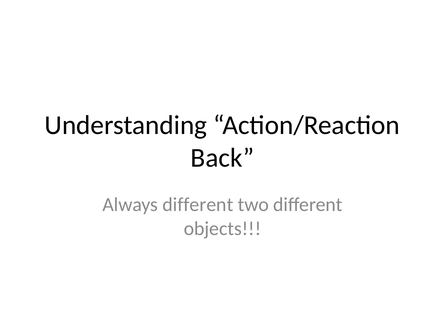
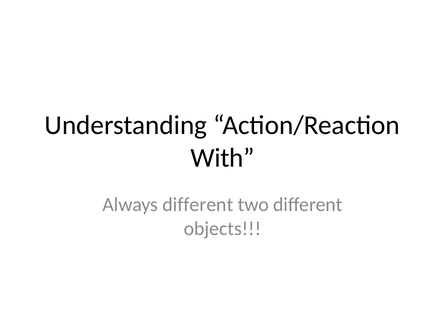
Back: Back -> With (223, 158)
